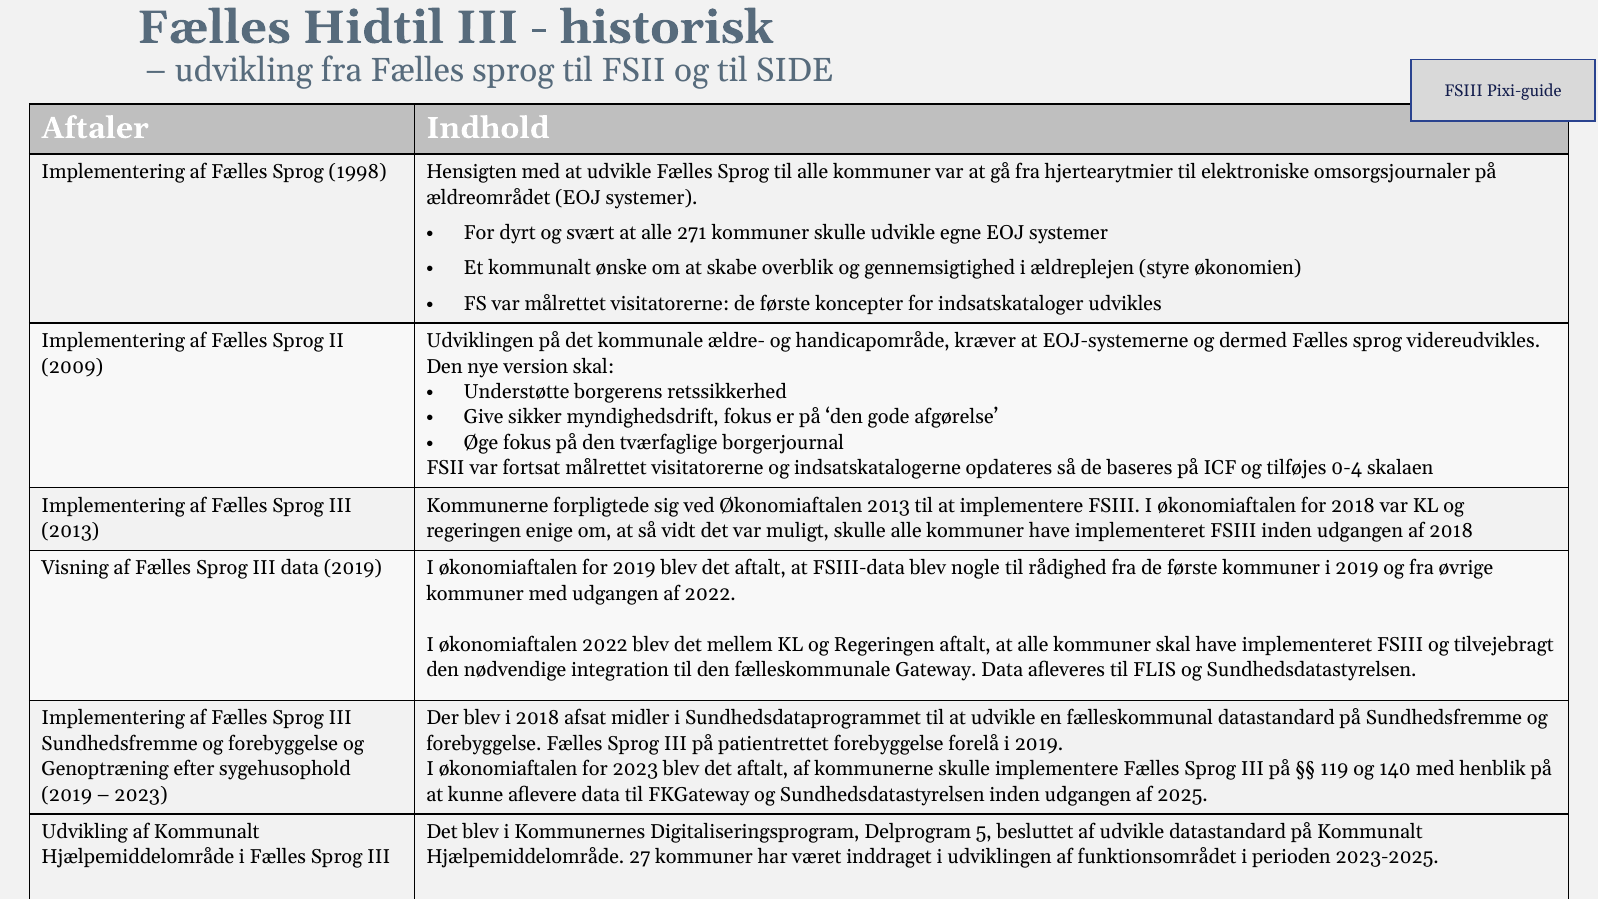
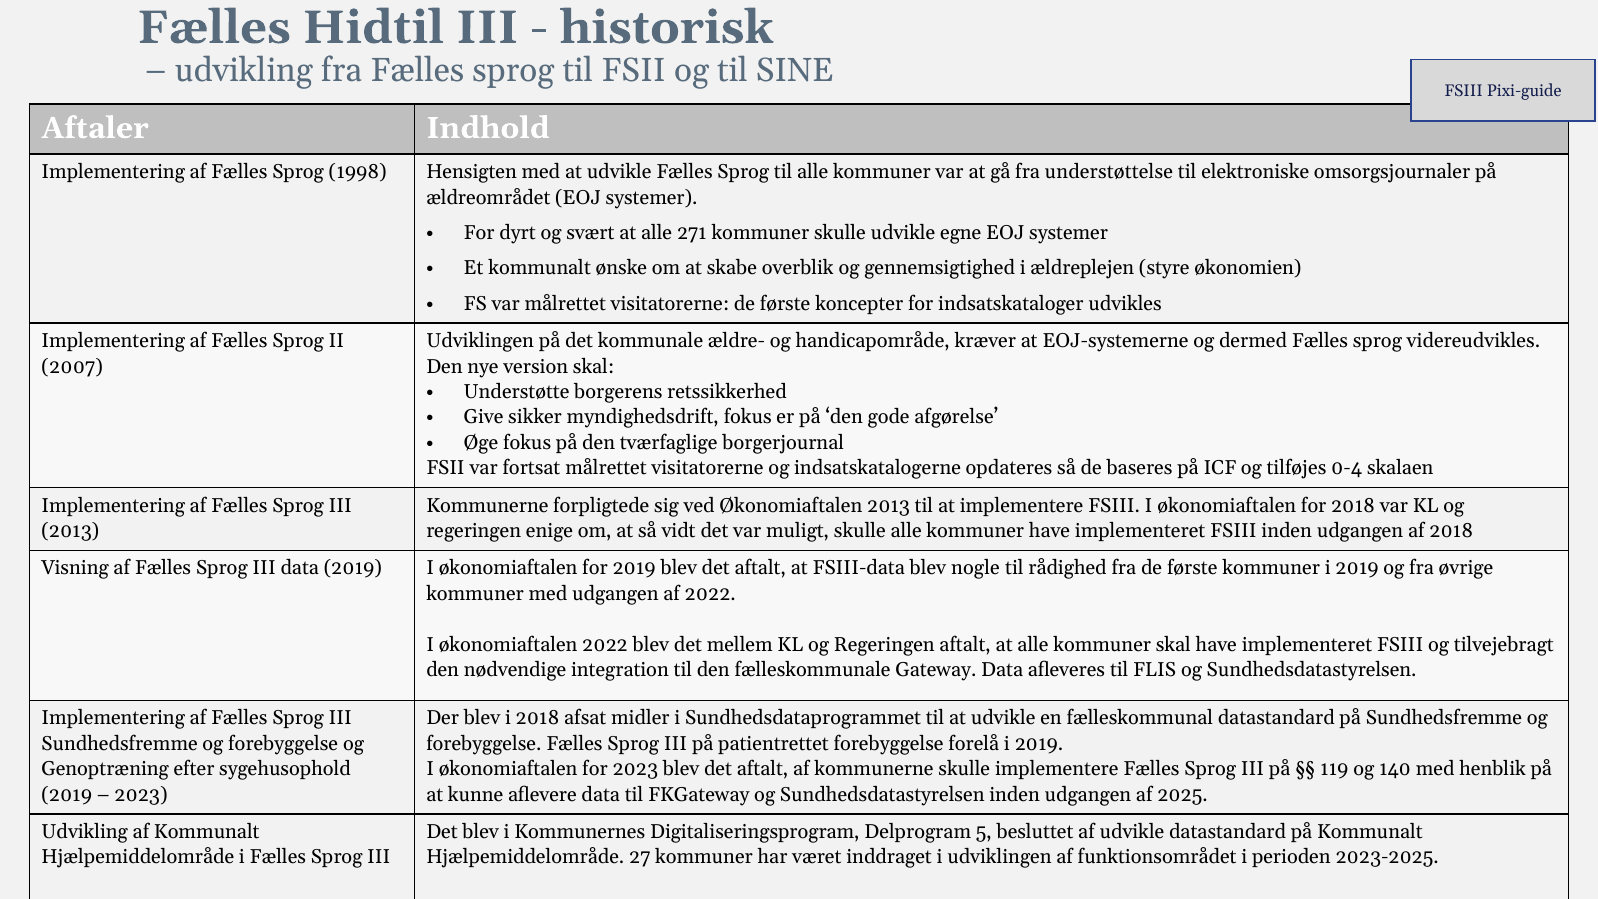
SIDE: SIDE -> SINE (795, 71)
hjertearytmier: hjertearytmier -> understøttelse (1109, 172)
2009: 2009 -> 2007 (72, 366)
